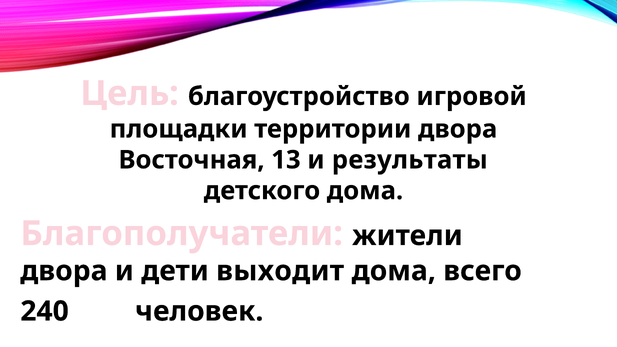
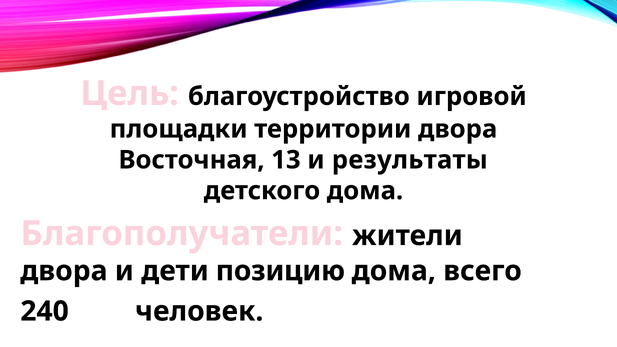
выходит: выходит -> позицию (280, 271)
